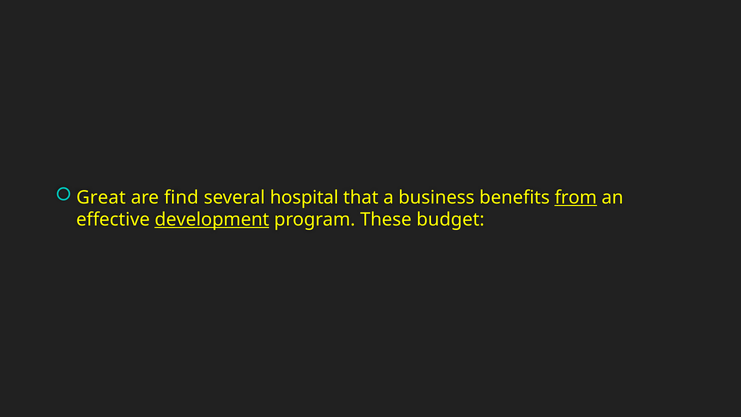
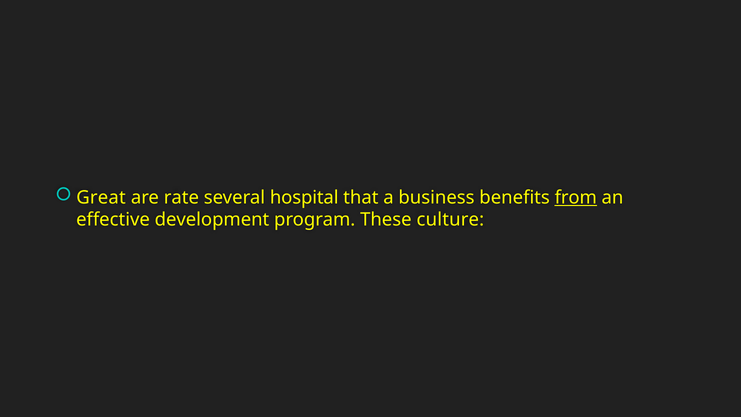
find: find -> rate (181, 197)
development underline: present -> none (212, 220)
budget: budget -> culture (450, 220)
